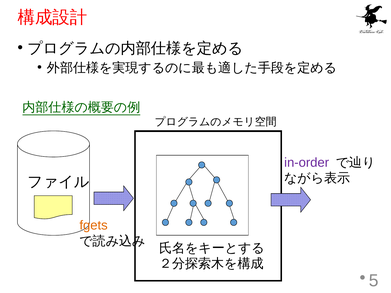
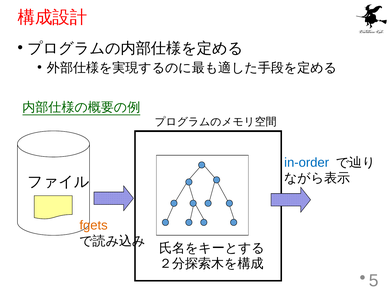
in-order colour: purple -> blue (307, 163)
